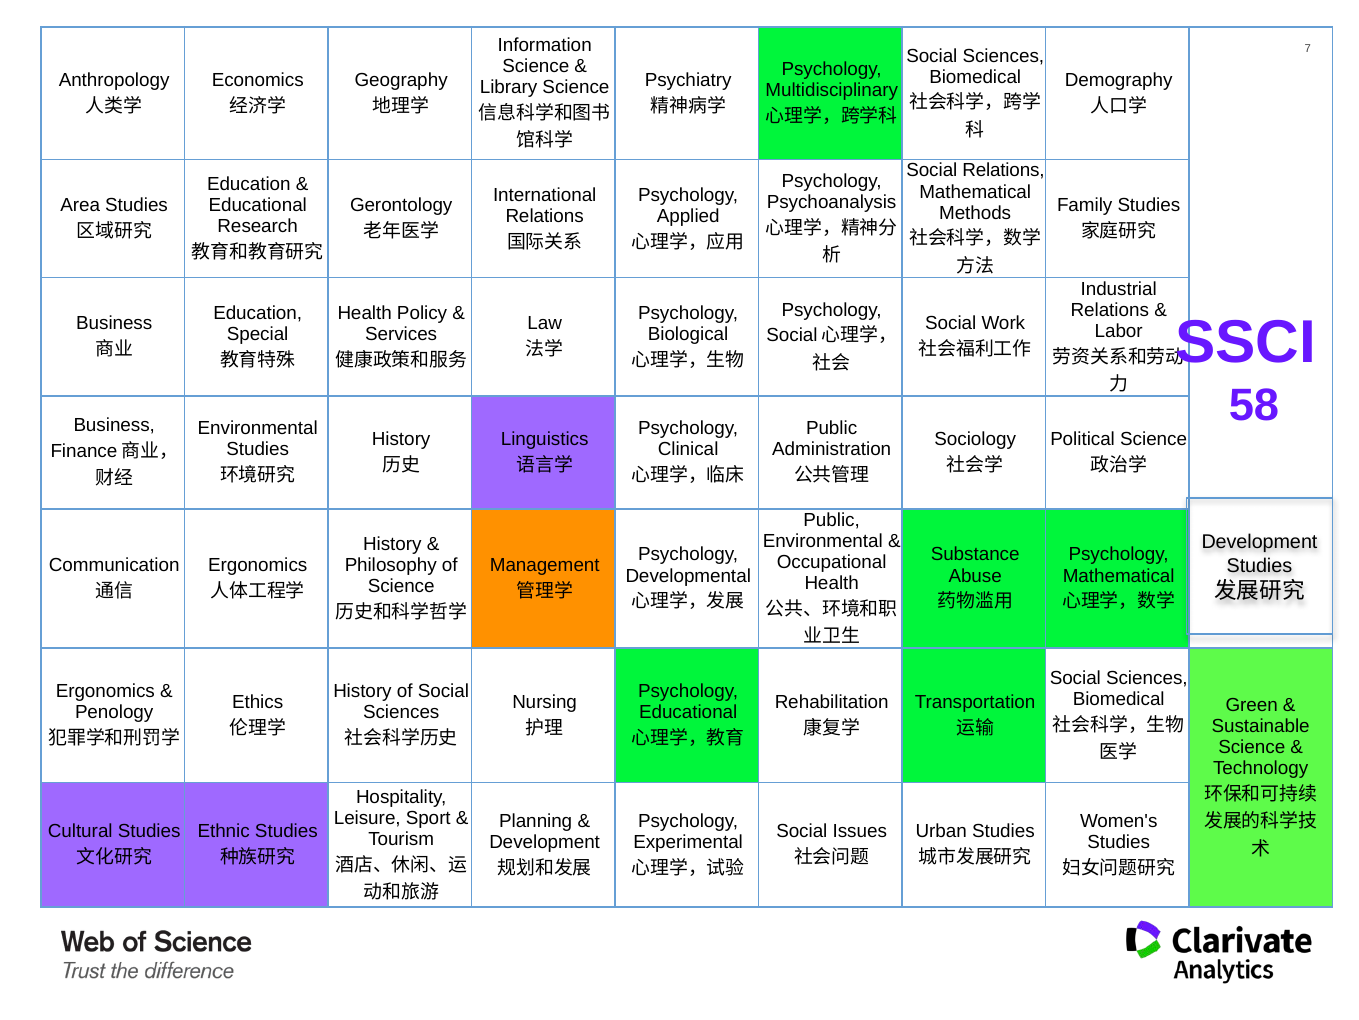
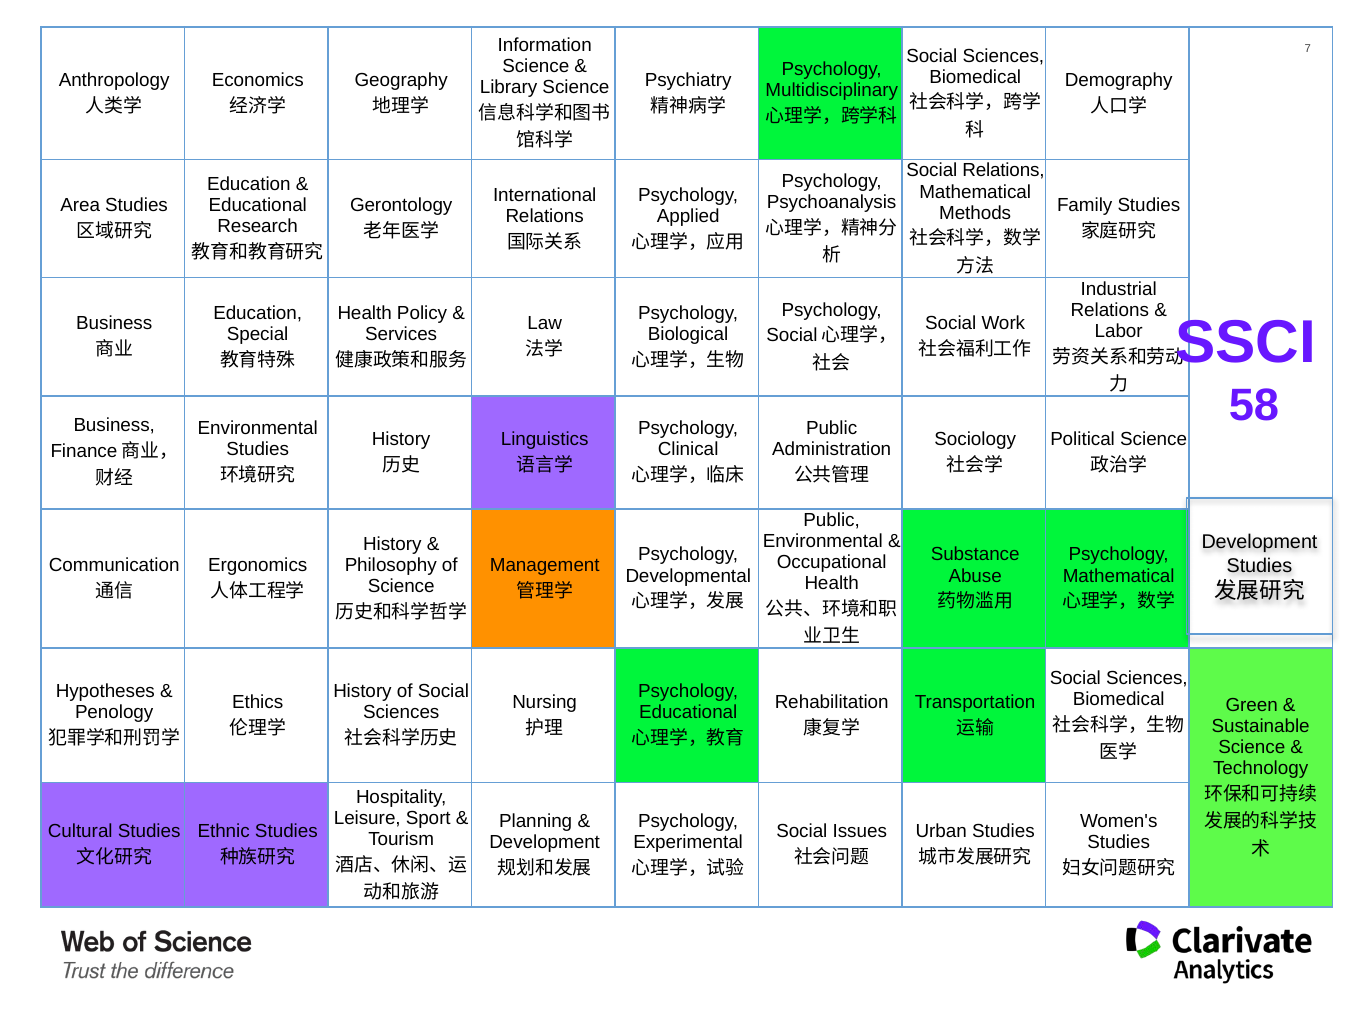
Ergonomics: Ergonomics -> Hypotheses (105, 691)
